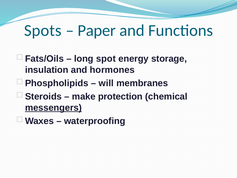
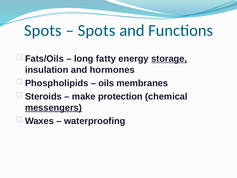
Paper: Paper -> Spots (97, 30)
spot: spot -> fatty (106, 59)
storage underline: none -> present (169, 59)
will: will -> oils (106, 83)
